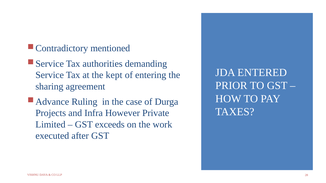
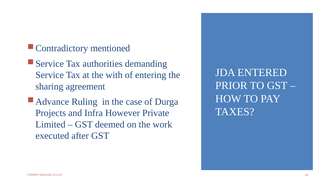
kept: kept -> with (114, 75)
exceeds: exceeds -> deemed (110, 125)
